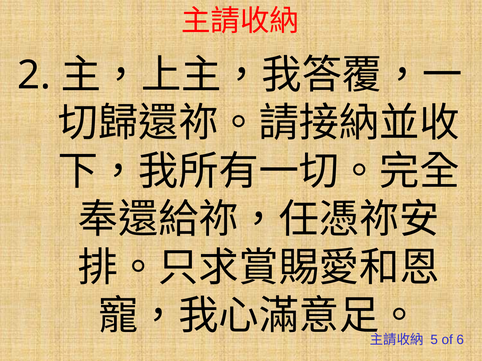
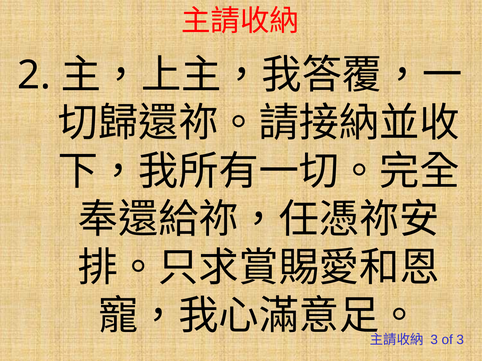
5: 5 -> 3 (434, 340)
of 6: 6 -> 3 (460, 340)
